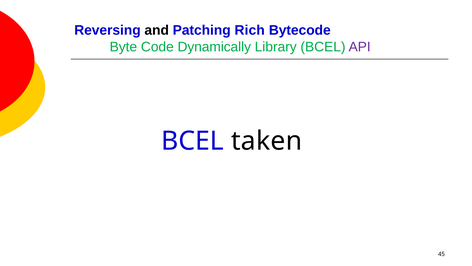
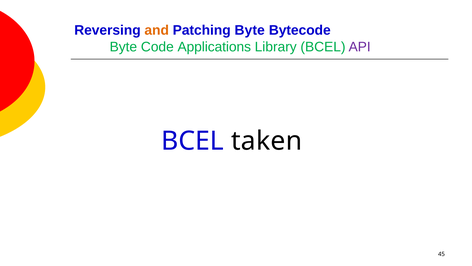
and colour: black -> orange (157, 30)
Patching Rich: Rich -> Byte (250, 30)
Dynamically: Dynamically -> Applications (214, 47)
